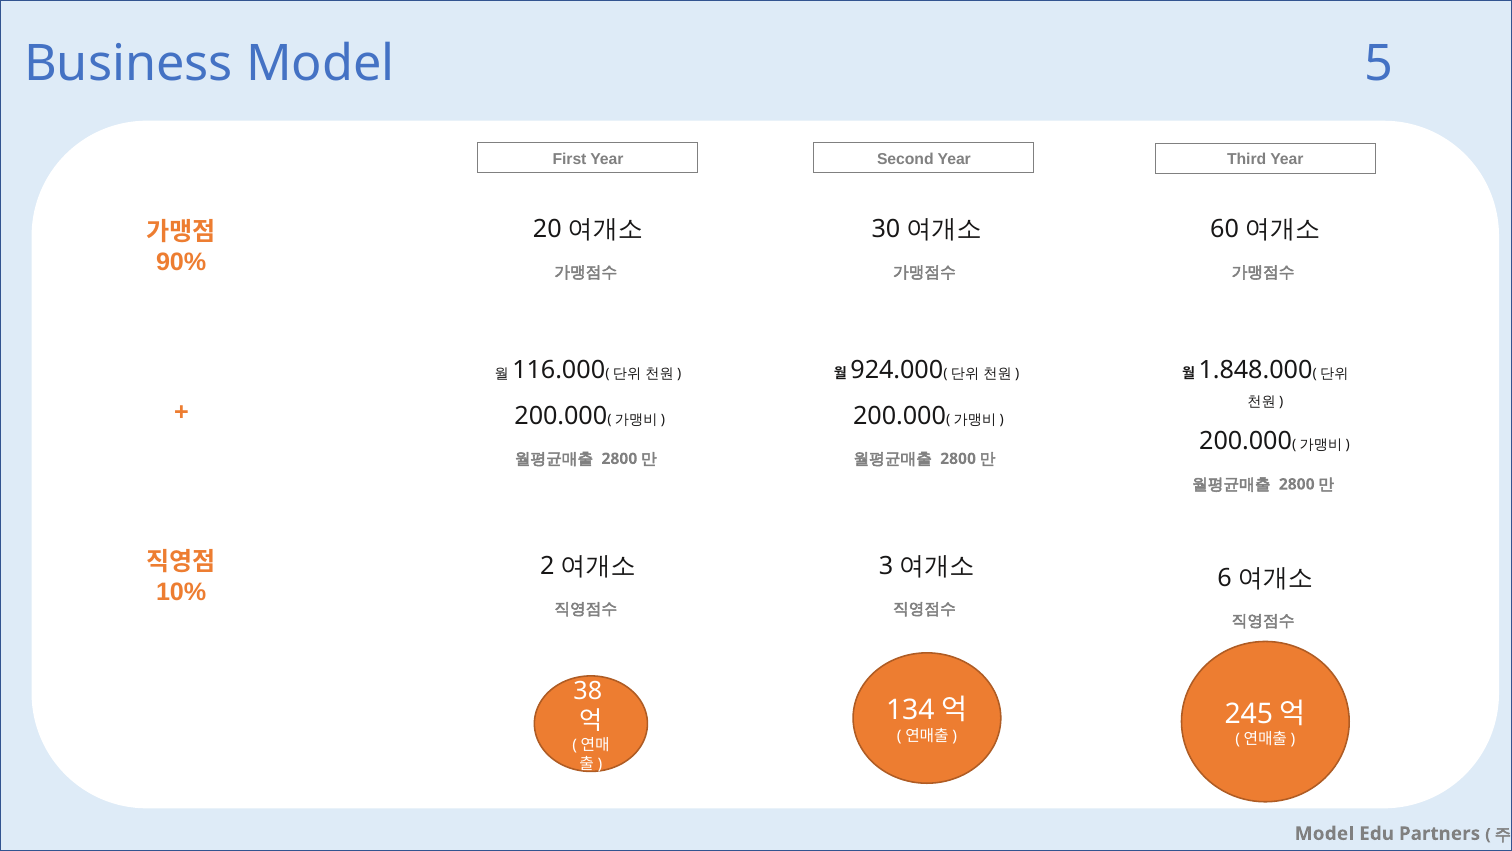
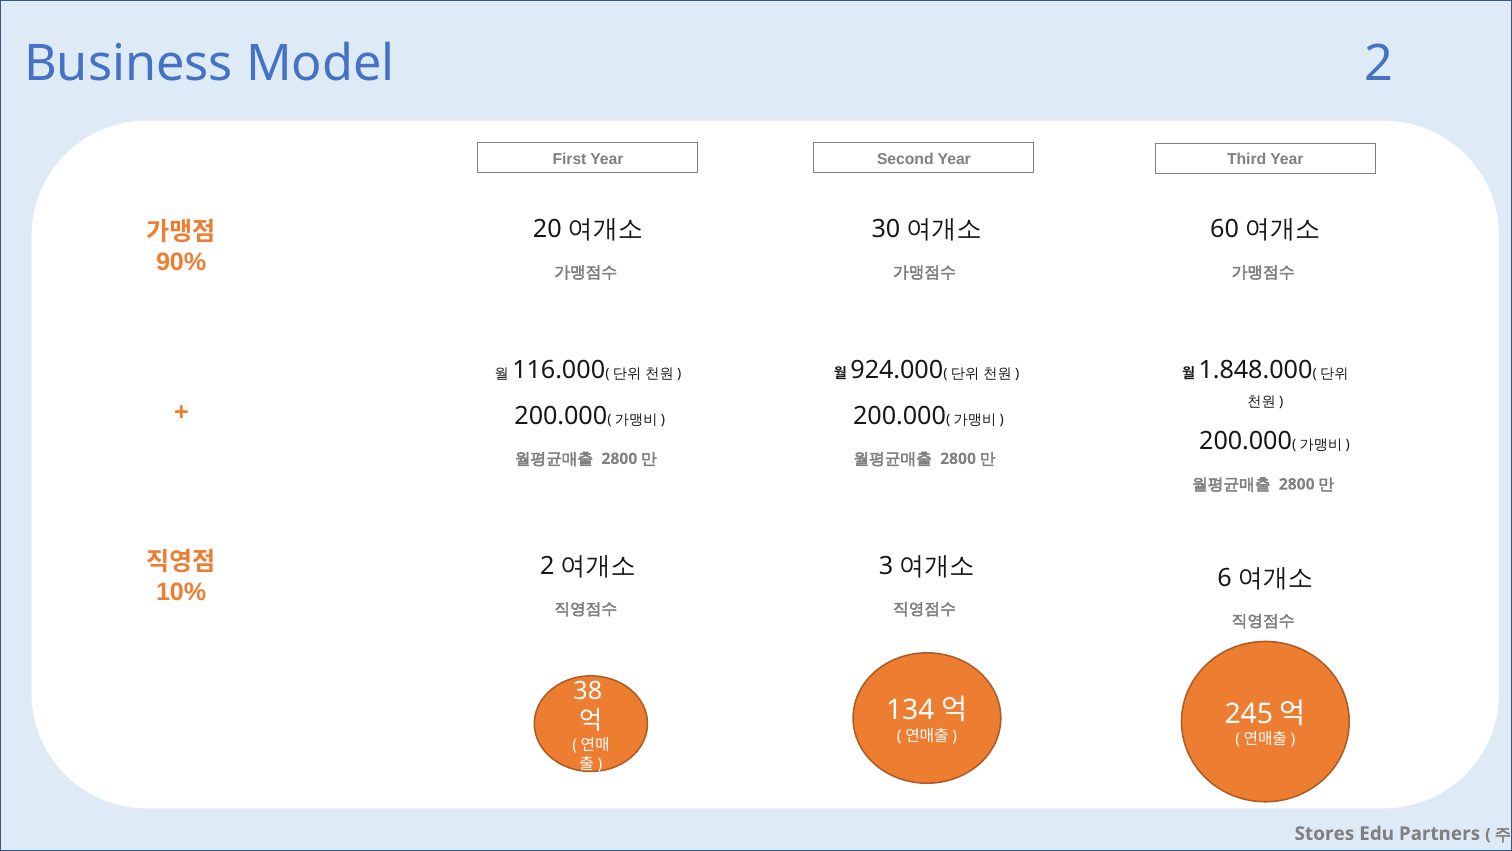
5: 5 -> 2 (1379, 64)
Model: Model -> Stores (1324, 833)
